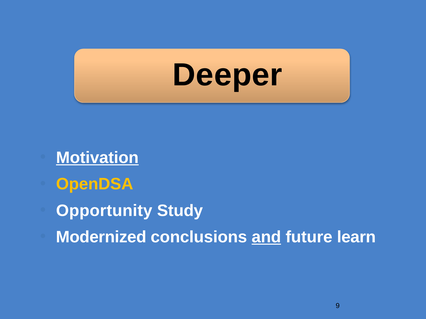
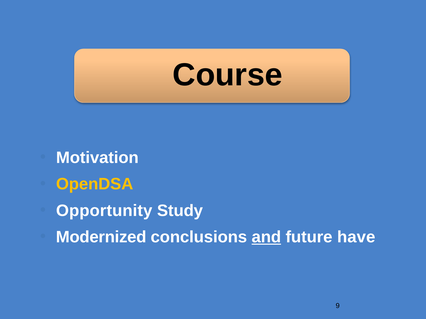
Deeper: Deeper -> Course (228, 75)
Motivation underline: present -> none (97, 158)
learn: learn -> have (356, 237)
